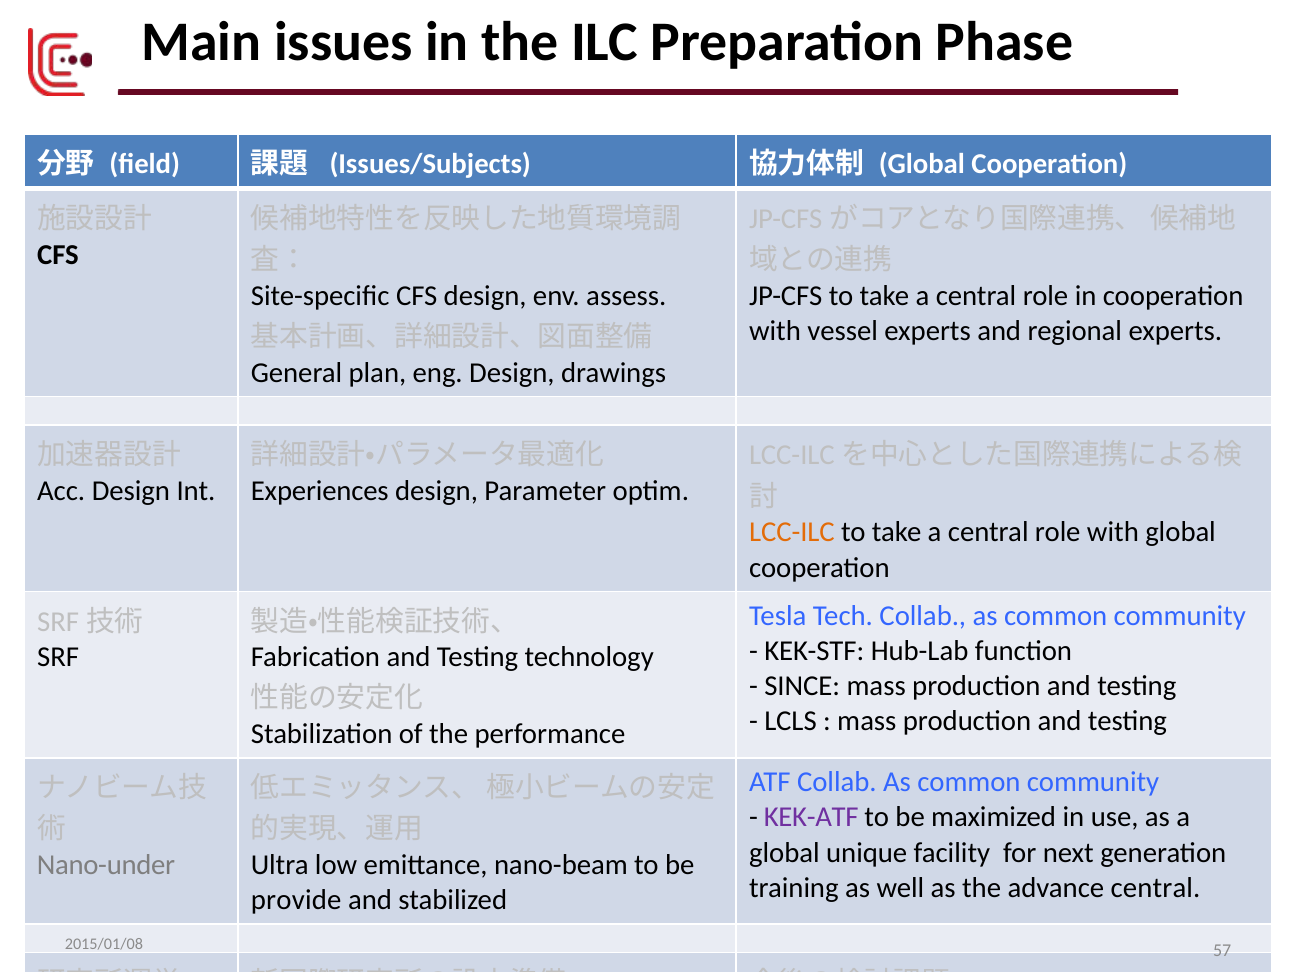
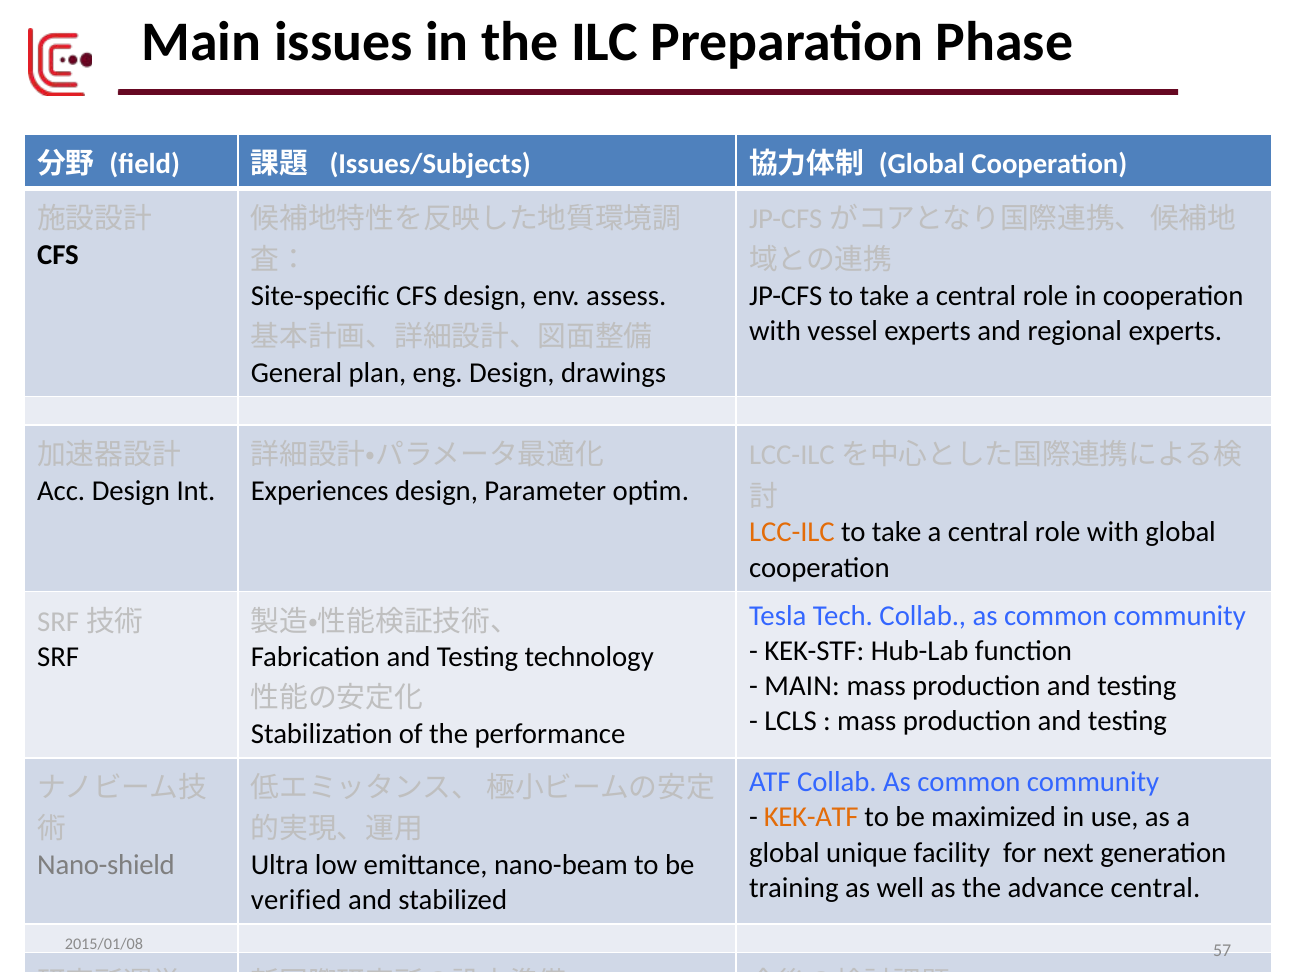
SINCE: SINCE -> MAIN (802, 686)
KEK-ATF colour: purple -> orange (811, 817)
Nano-under: Nano-under -> Nano-shield (106, 865)
provide: provide -> verified (296, 900)
